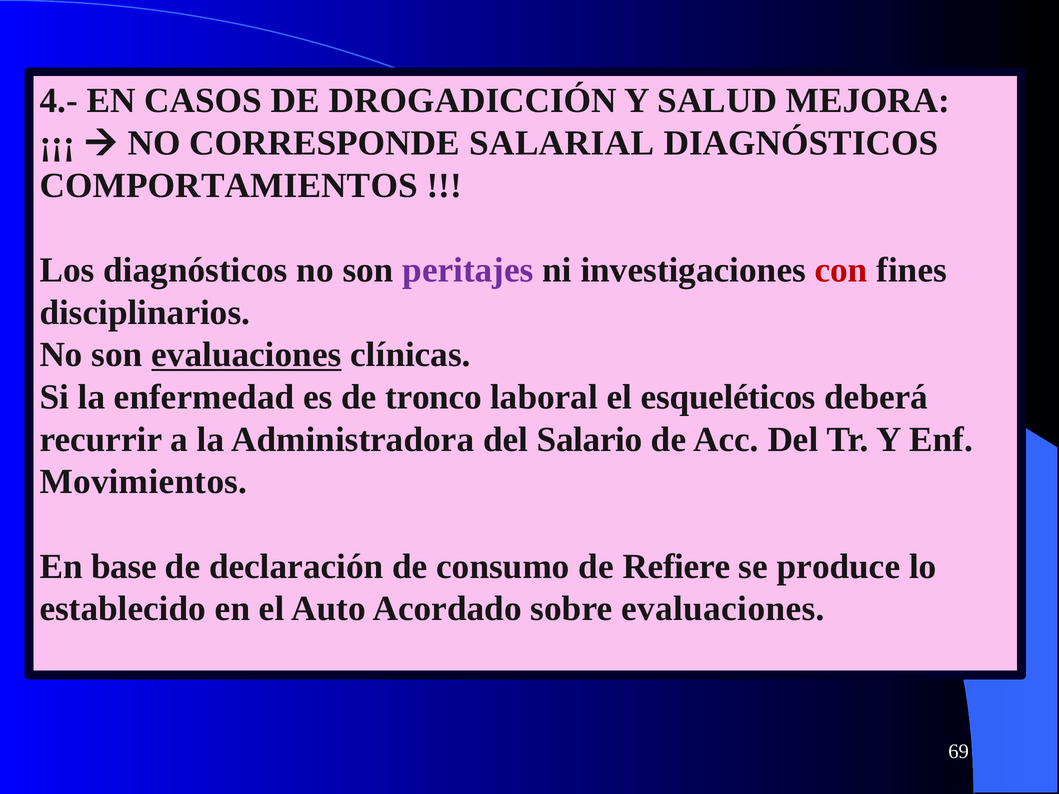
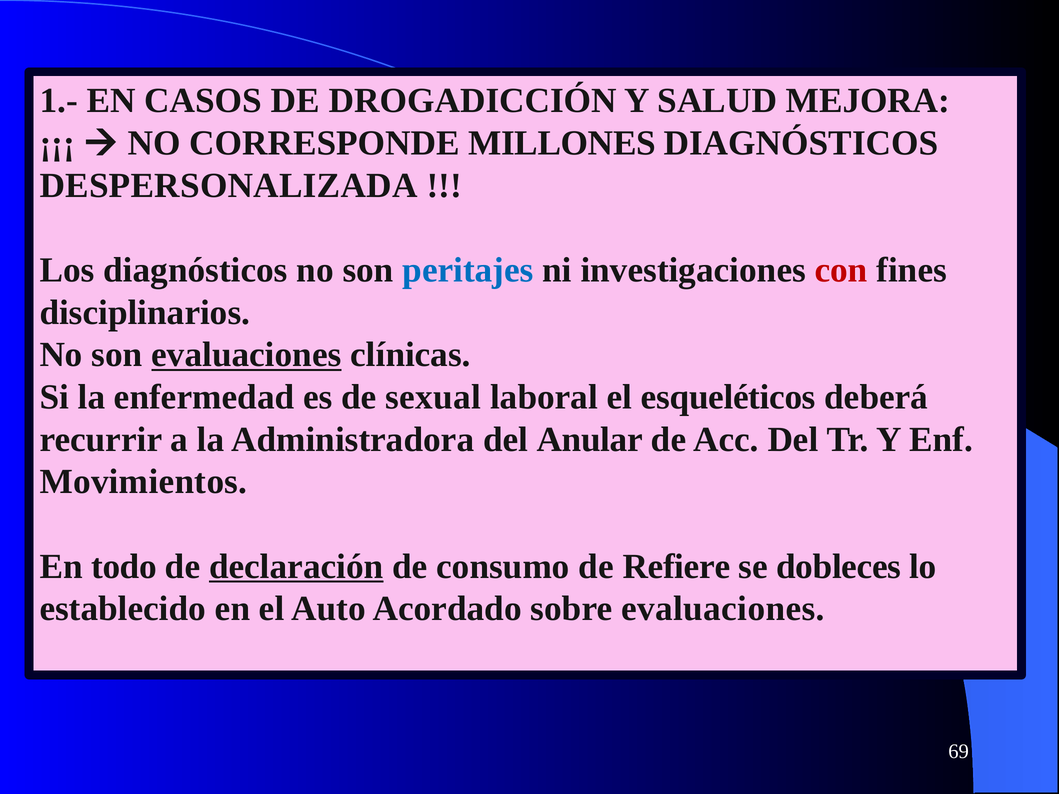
4.-: 4.- -> 1.- (59, 101)
SALARIAL: SALARIAL -> MILLONES (562, 143)
COMPORTAMIENTOS: COMPORTAMIENTOS -> DESPERSONALIZADA (229, 185)
peritajes colour: purple -> blue (468, 270)
tronco: tronco -> sexual (433, 397)
Salario: Salario -> Anular (590, 440)
base: base -> todo (124, 567)
declaración underline: none -> present (296, 567)
produce: produce -> dobleces (839, 567)
